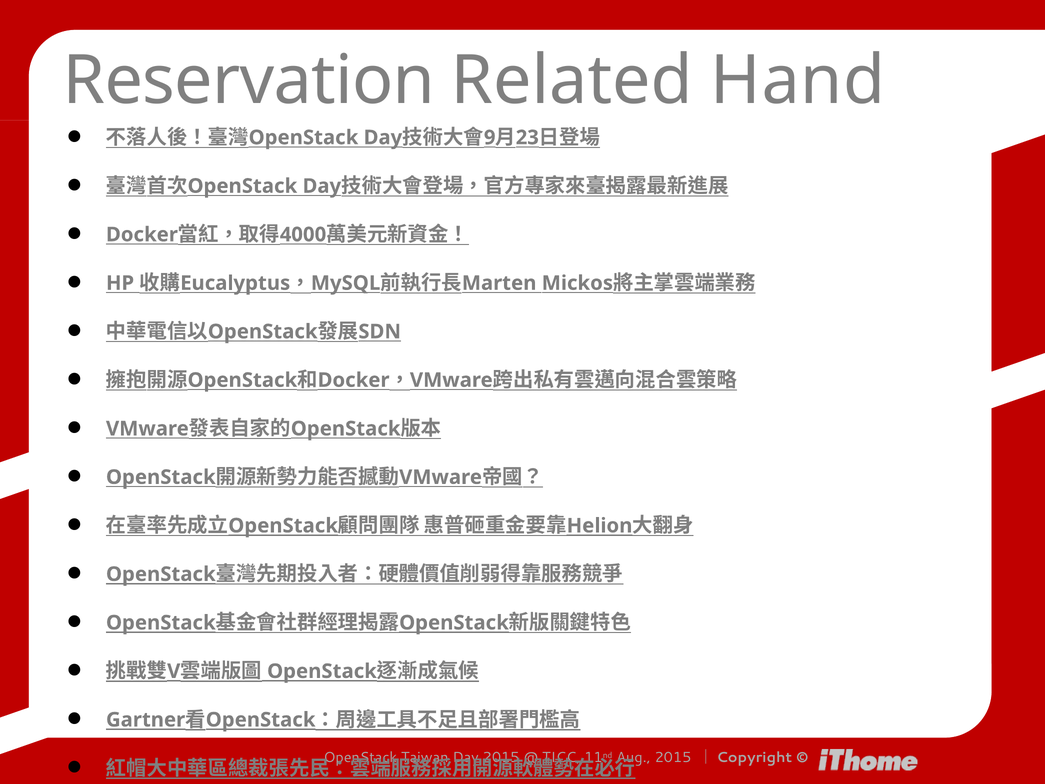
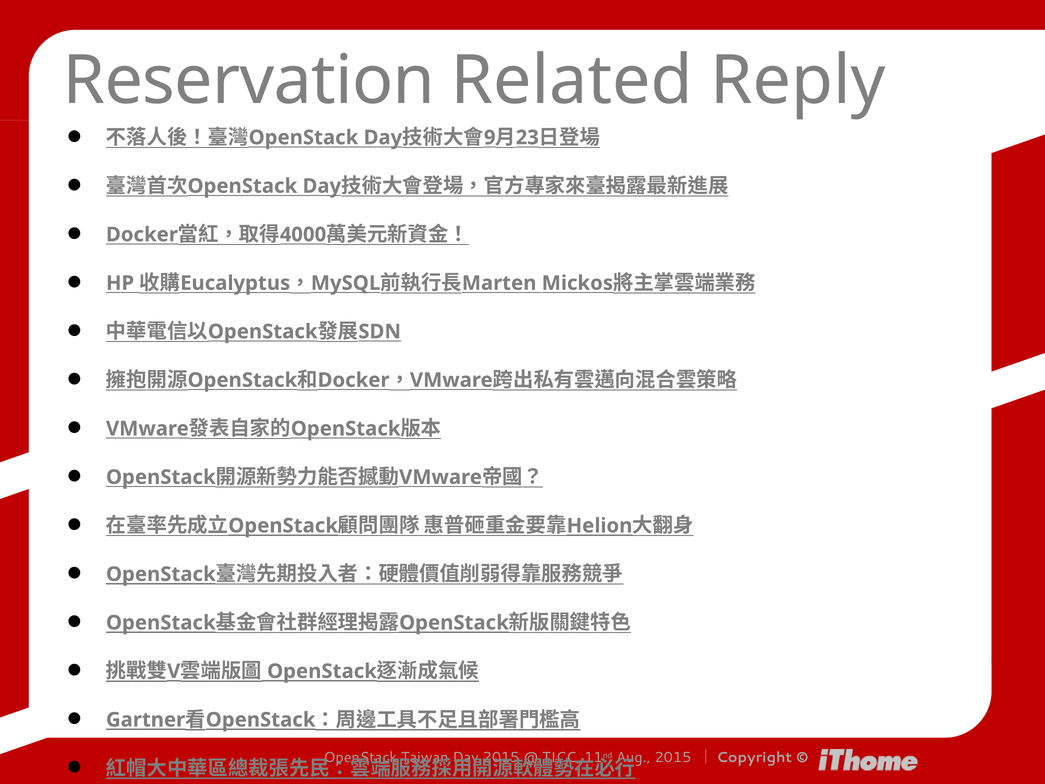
Hand: Hand -> Reply (798, 81)
